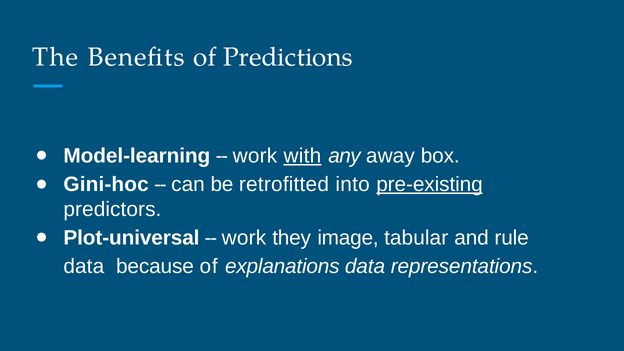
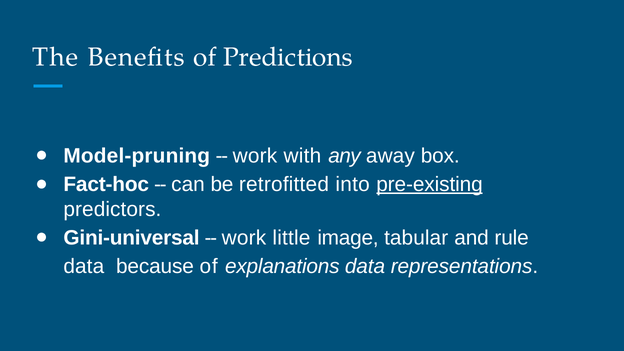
Model-learning: Model-learning -> Model-pruning (137, 156)
with underline: present -> none (302, 156)
Gini-hoc: Gini-hoc -> Fact-hoc (106, 184)
Plot-universal: Plot-universal -> Gini-universal (132, 238)
they: they -> little (291, 238)
